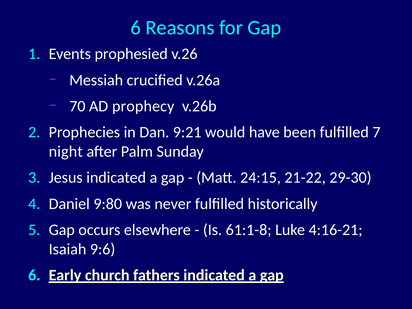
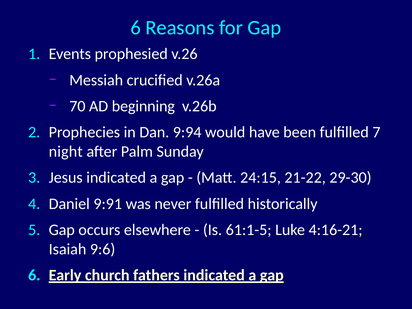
prophecy: prophecy -> beginning (143, 106)
9:21: 9:21 -> 9:94 (187, 132)
9:80: 9:80 -> 9:91 (108, 204)
61:1-8: 61:1-8 -> 61:1-5 (249, 230)
